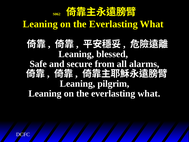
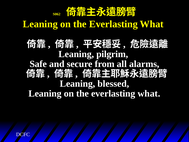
blessed: blessed -> pilgrim (112, 54)
pilgrim: pilgrim -> blessed (113, 83)
